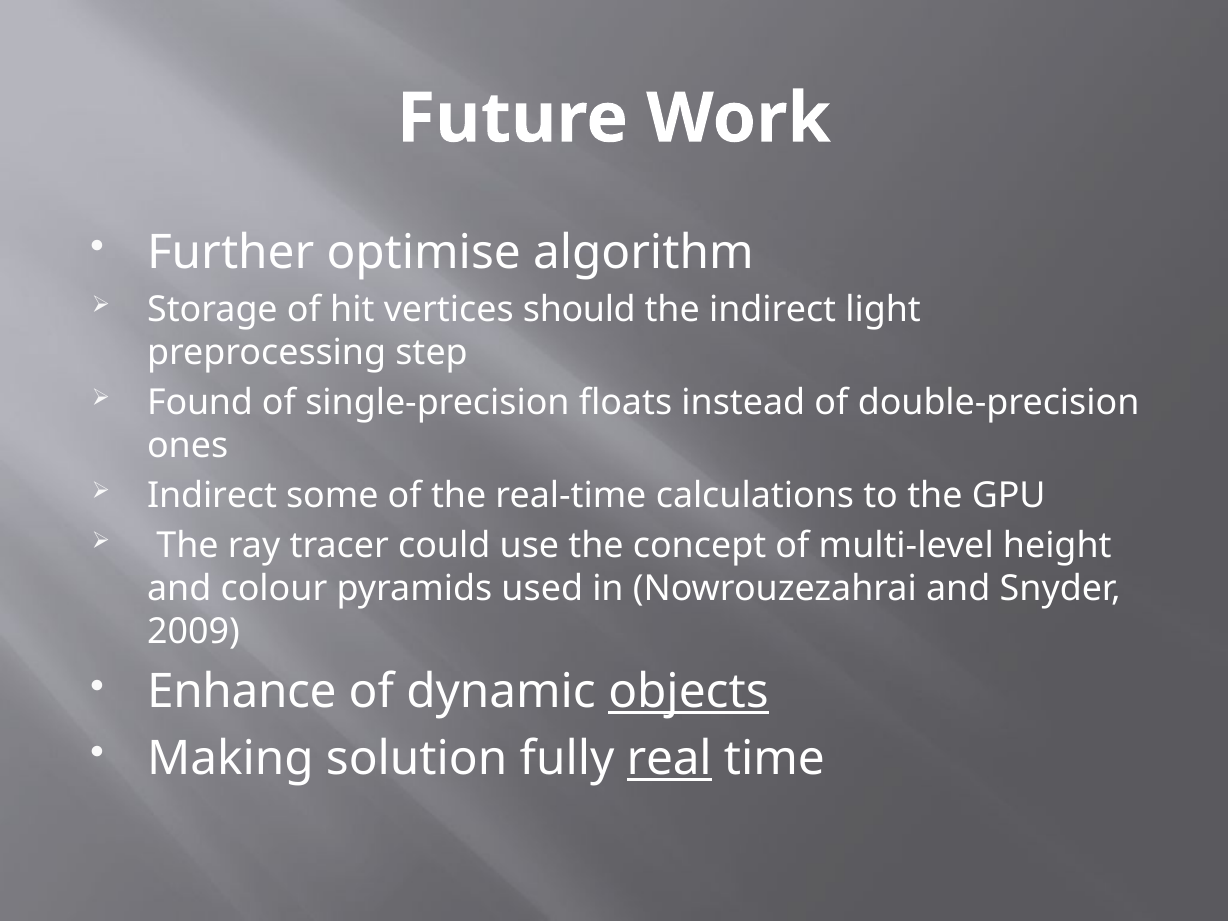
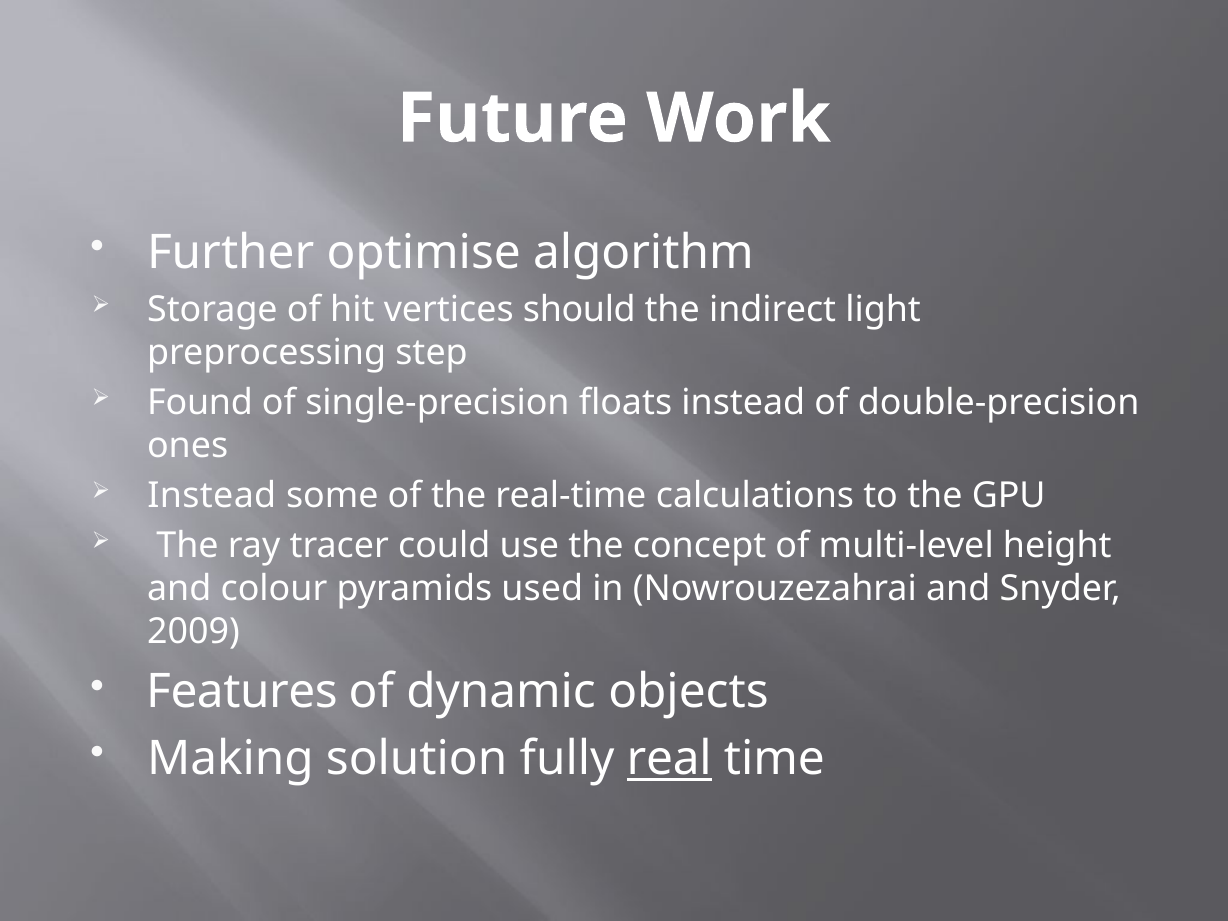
Indirect: Indirect -> Instead (212, 496)
Enhance: Enhance -> Features (242, 692)
objects underline: present -> none (688, 692)
